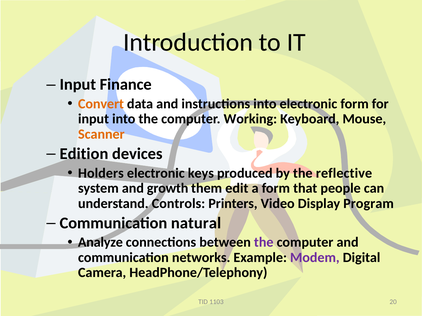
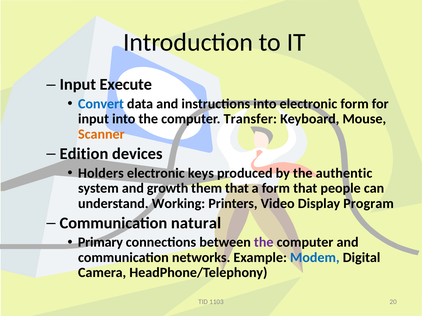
Finance: Finance -> Execute (126, 85)
Convert colour: orange -> blue (101, 104)
Working: Working -> Transfer (250, 119)
reflective: reflective -> authentic (344, 173)
them edit: edit -> that (237, 189)
Controls: Controls -> Working (178, 204)
Analyze: Analyze -> Primary (100, 243)
Modem colour: purple -> blue (315, 258)
